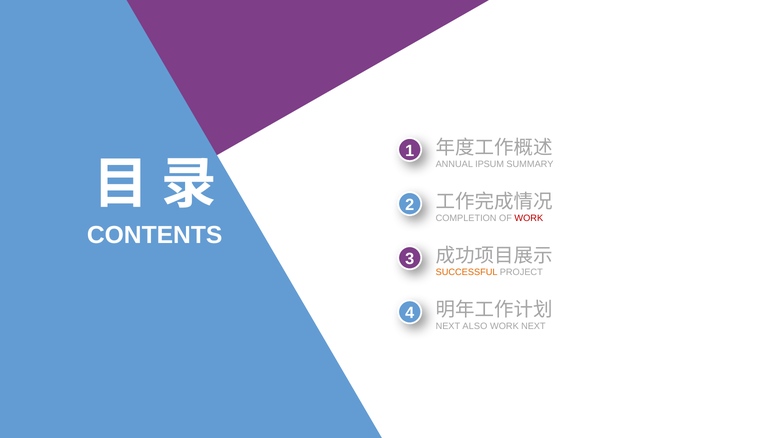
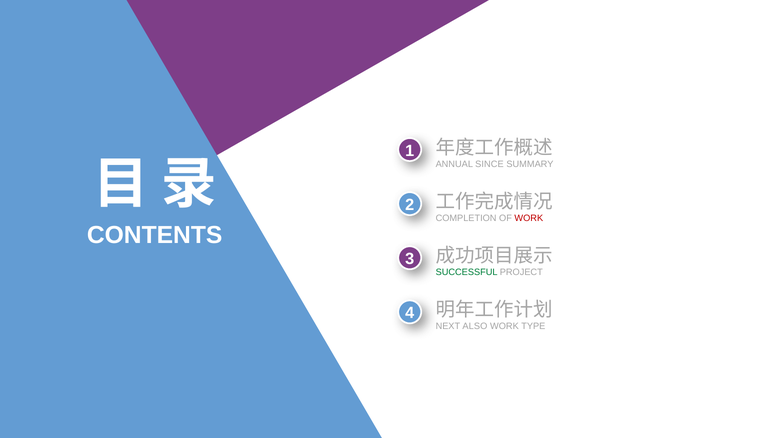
IPSUM: IPSUM -> SINCE (489, 164)
SUCCESSFUL colour: orange -> green (467, 272)
WORK NEXT: NEXT -> TYPE (533, 327)
